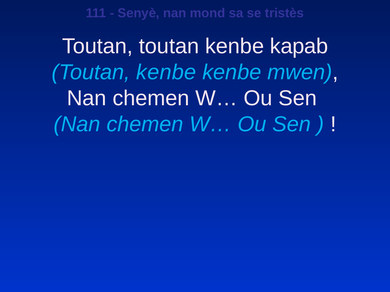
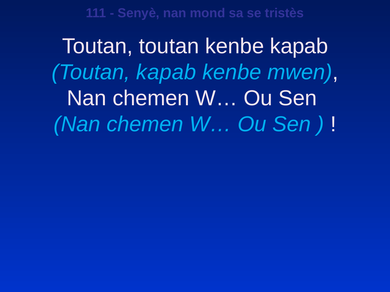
kenbe: kenbe -> kapab (166, 72)
